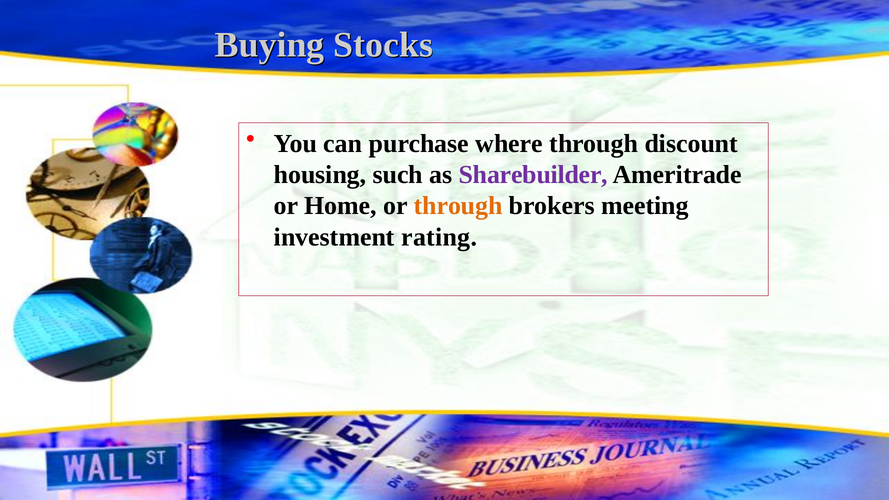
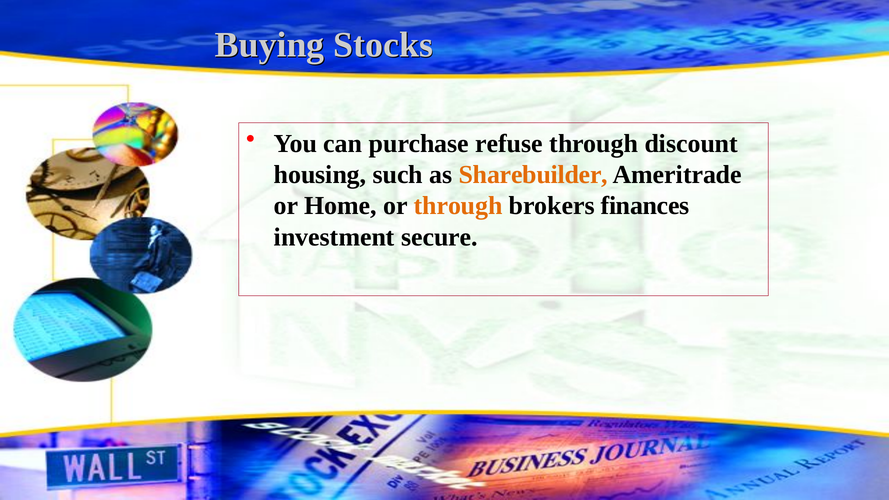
where: where -> refuse (509, 144)
Sharebuilder colour: purple -> orange (533, 175)
meeting: meeting -> finances (645, 206)
rating: rating -> secure (439, 237)
